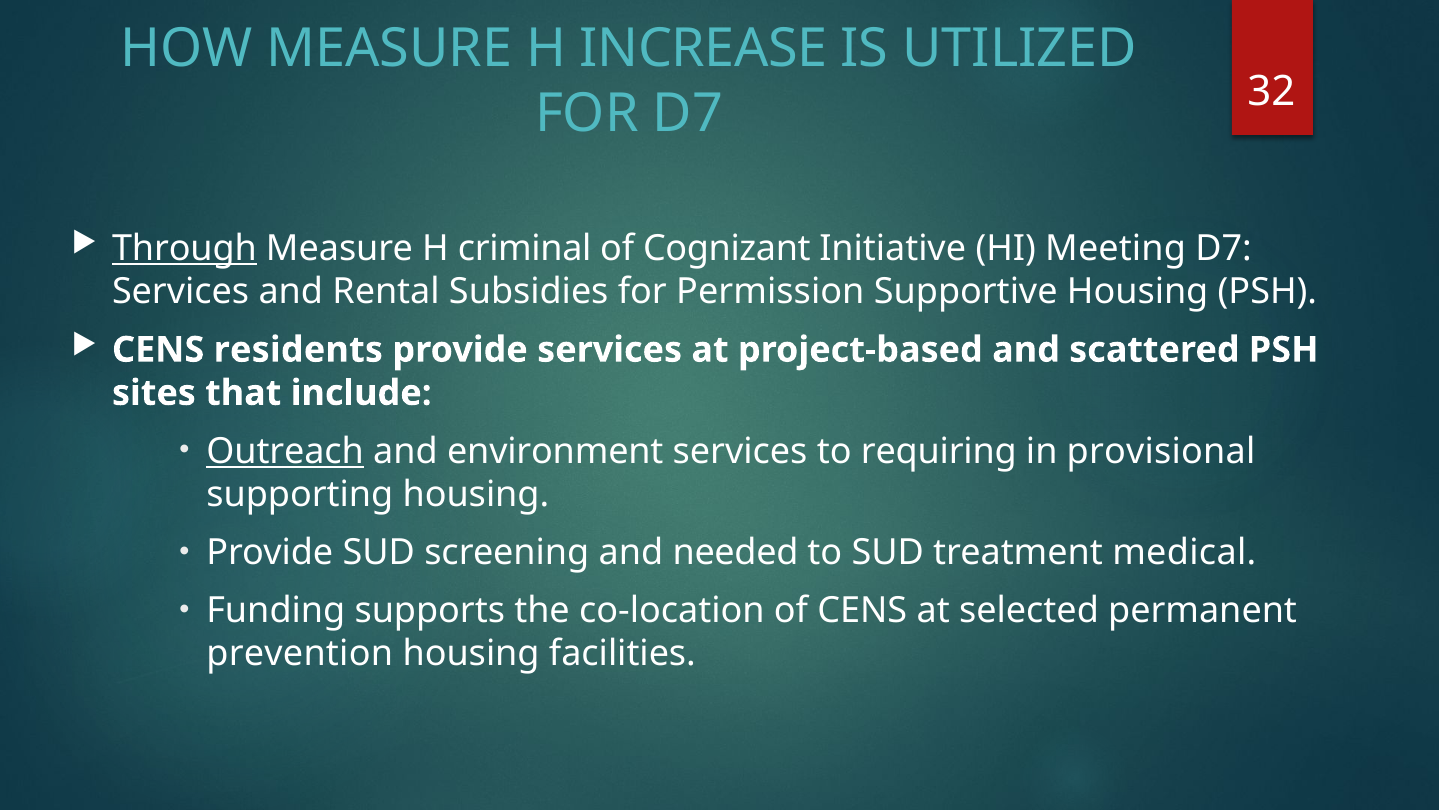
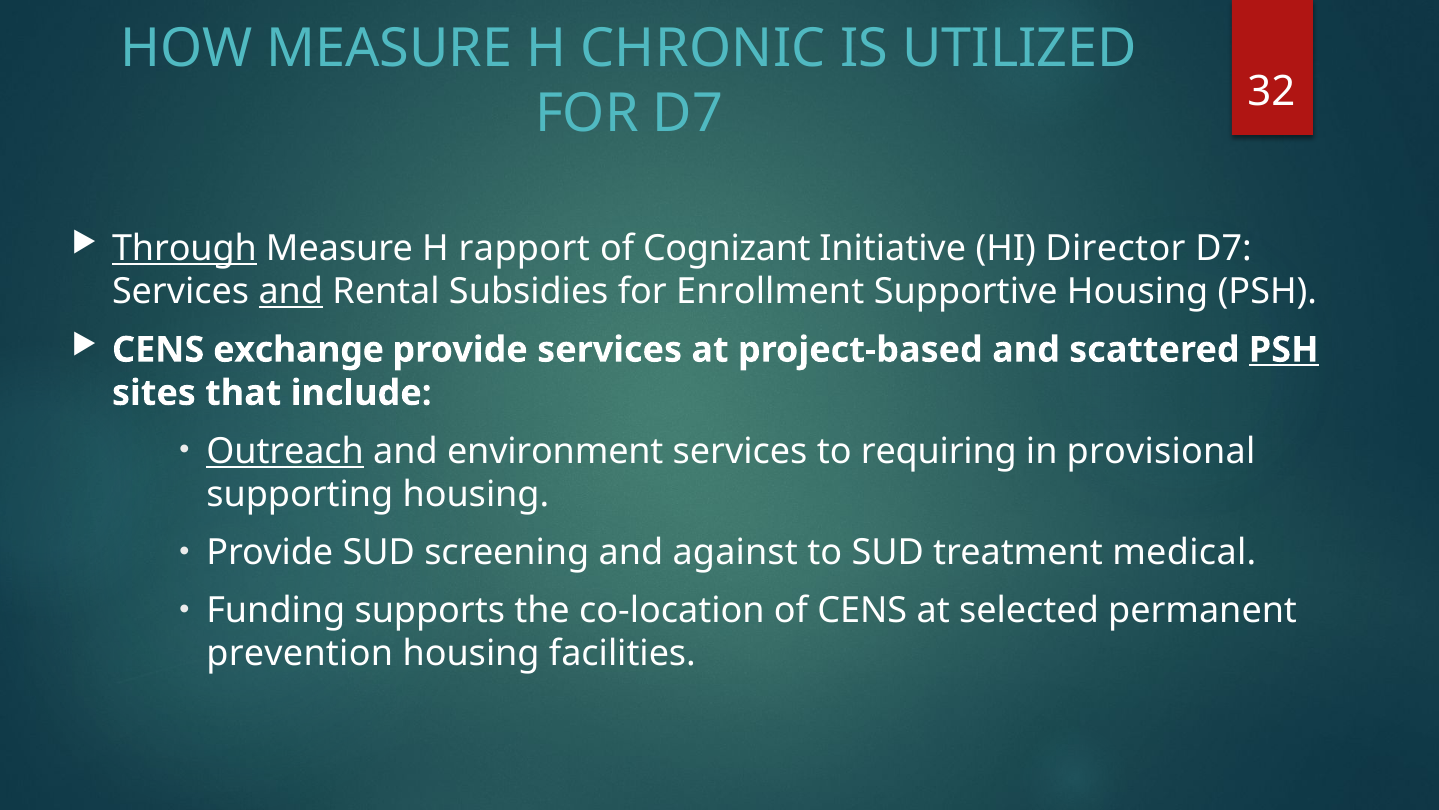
INCREASE: INCREASE -> CHRONIC (703, 48)
criminal: criminal -> rapport (524, 248)
Meeting: Meeting -> Director (1115, 248)
and underline: none -> present (291, 291)
Permission: Permission -> Enrollment (770, 291)
residents: residents -> exchange (299, 350)
PSH underline: none -> present (1284, 350)
needed: needed -> against (735, 552)
